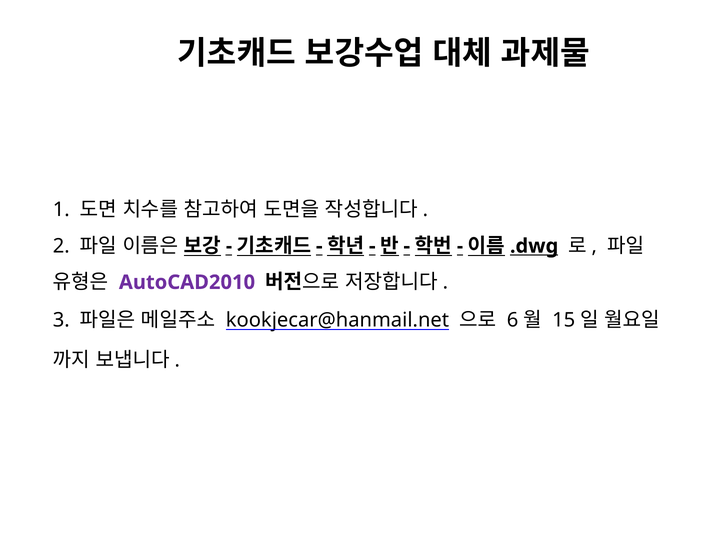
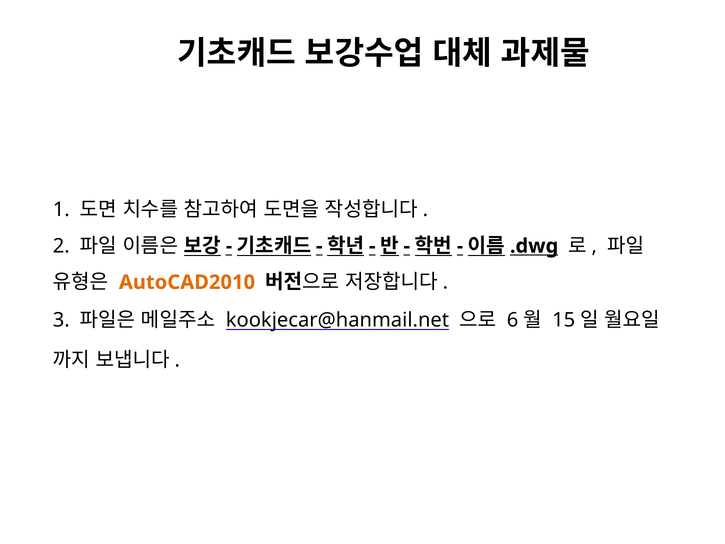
AutoCAD2010 colour: purple -> orange (187, 282)
